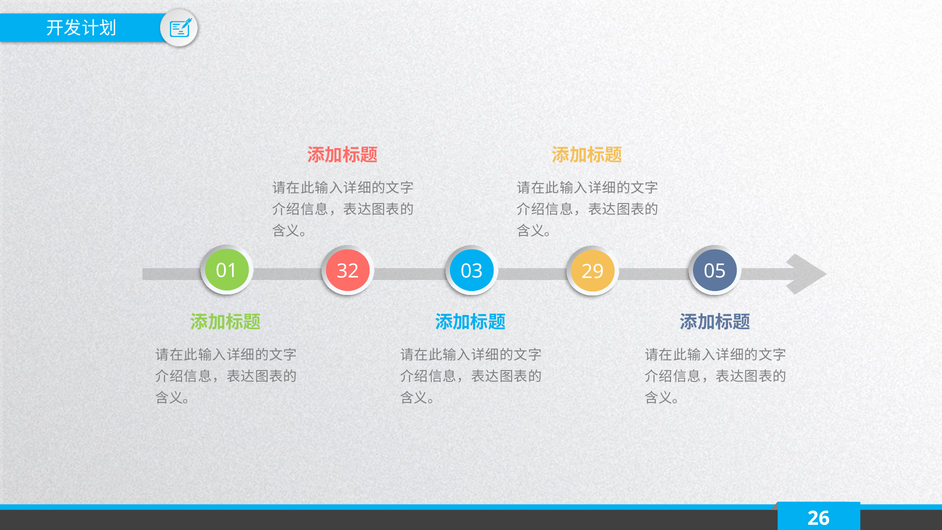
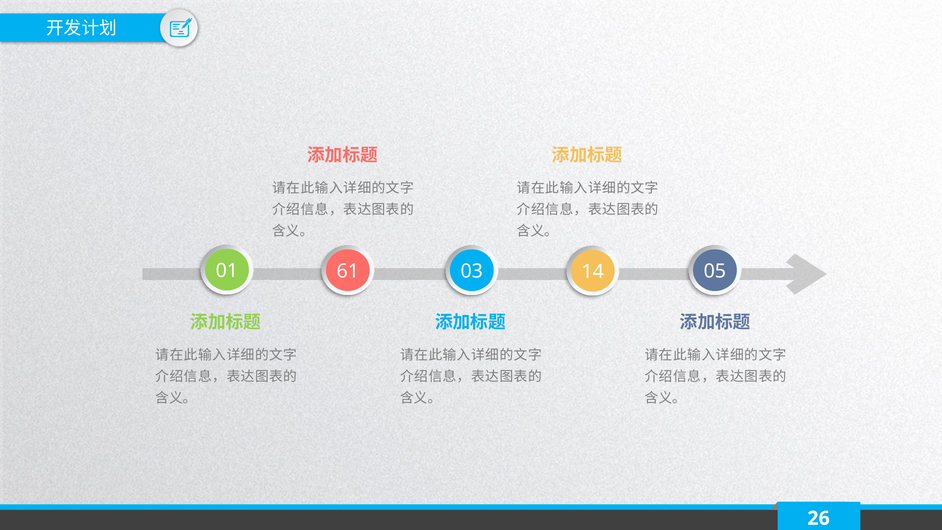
32: 32 -> 61 (348, 271)
29: 29 -> 14 (593, 272)
